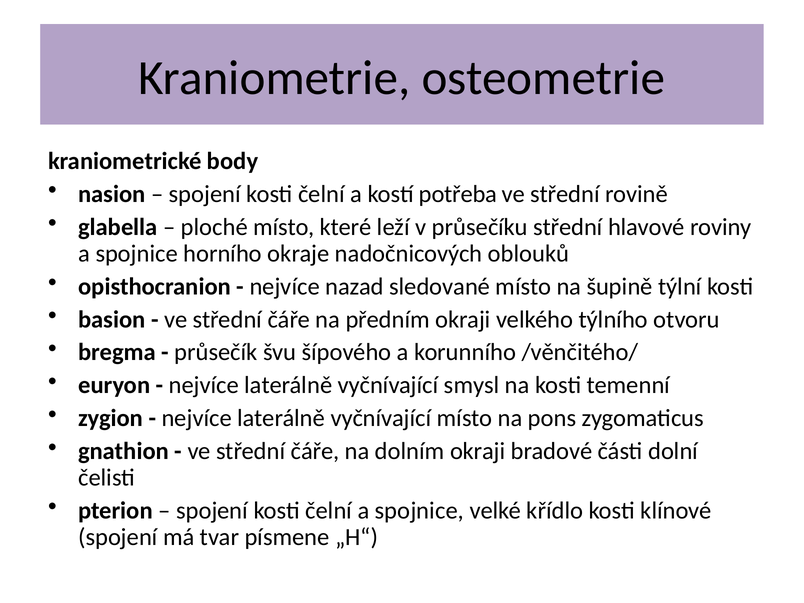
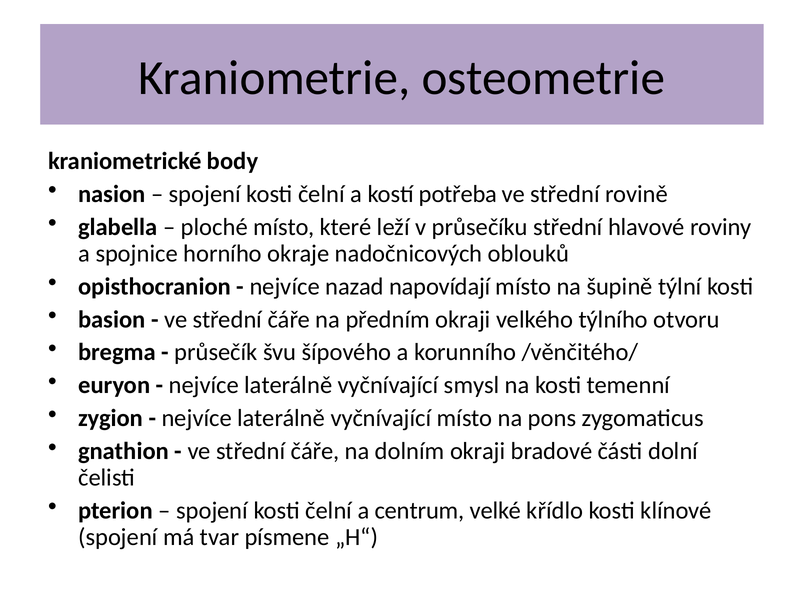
sledované: sledované -> napovídají (440, 286)
čelní a spojnice: spojnice -> centrum (420, 511)
